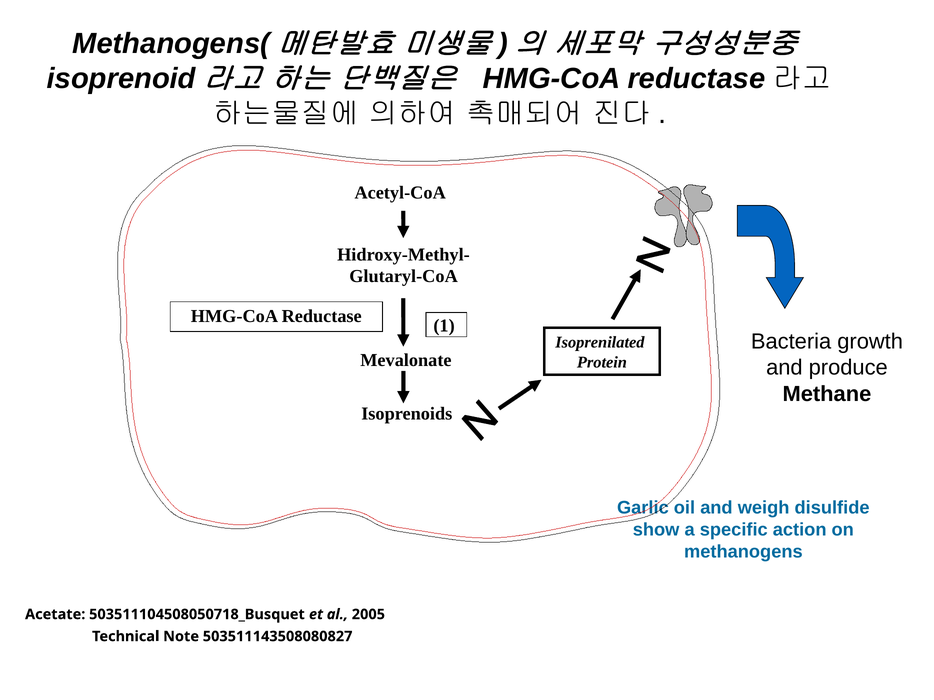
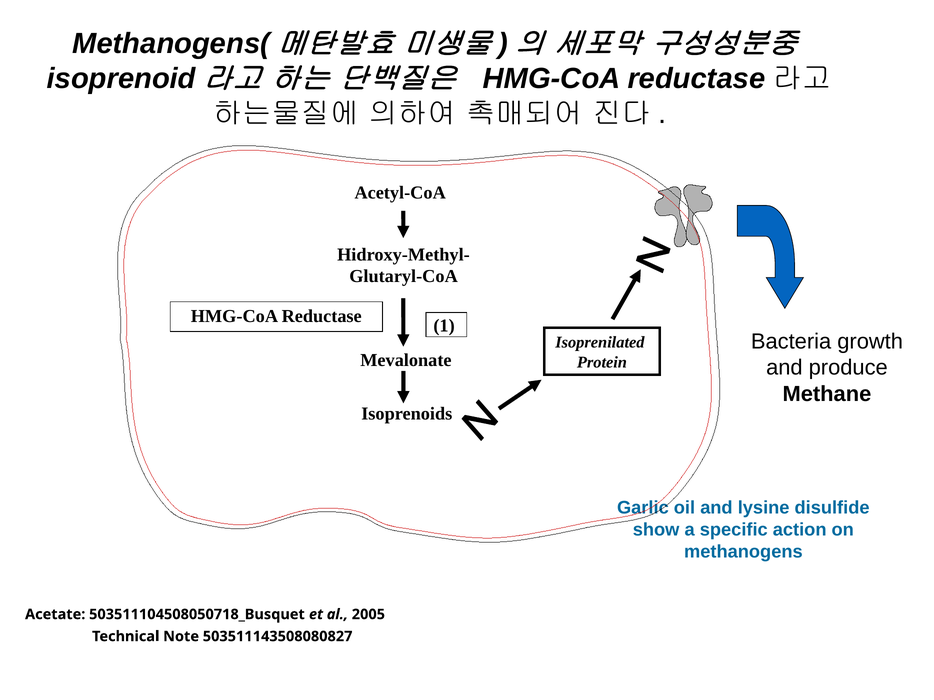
weigh: weigh -> lysine (764, 508)
